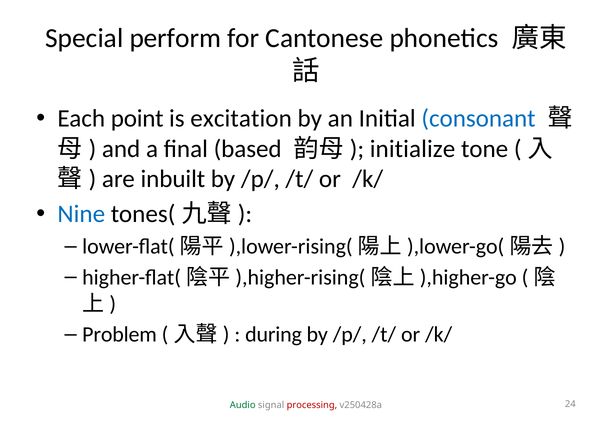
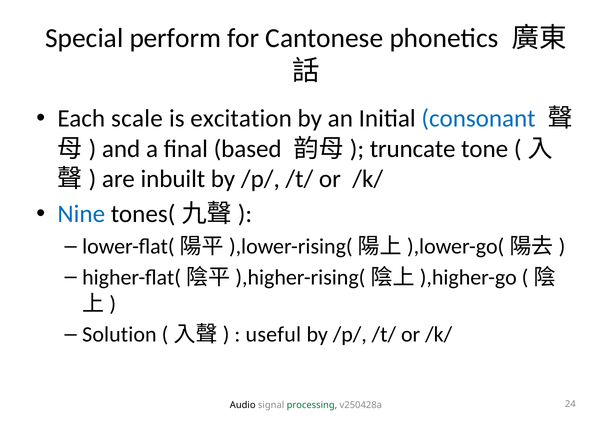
point: point -> scale (137, 119)
initialize: initialize -> truncate (413, 149)
Problem: Problem -> Solution (119, 334)
during: during -> useful (273, 334)
Audio colour: green -> black (243, 405)
processing colour: red -> green (312, 405)
